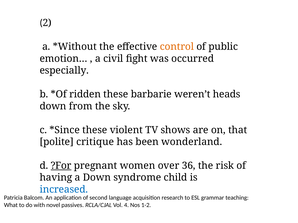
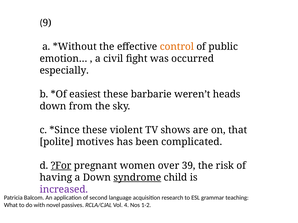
2: 2 -> 9 (47, 23)
ridden: ridden -> easiest (85, 94)
critique: critique -> motives (95, 142)
wonderland: wonderland -> complicated (192, 142)
36: 36 -> 39 (189, 166)
syndrome underline: none -> present (137, 178)
increased colour: blue -> purple (64, 190)
